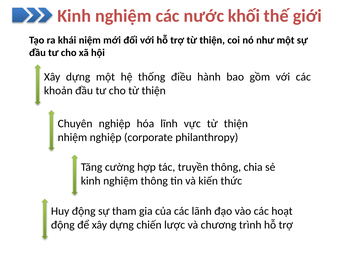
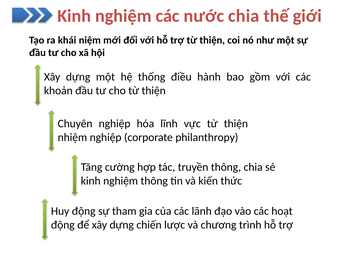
nước khối: khối -> chia (244, 16)
